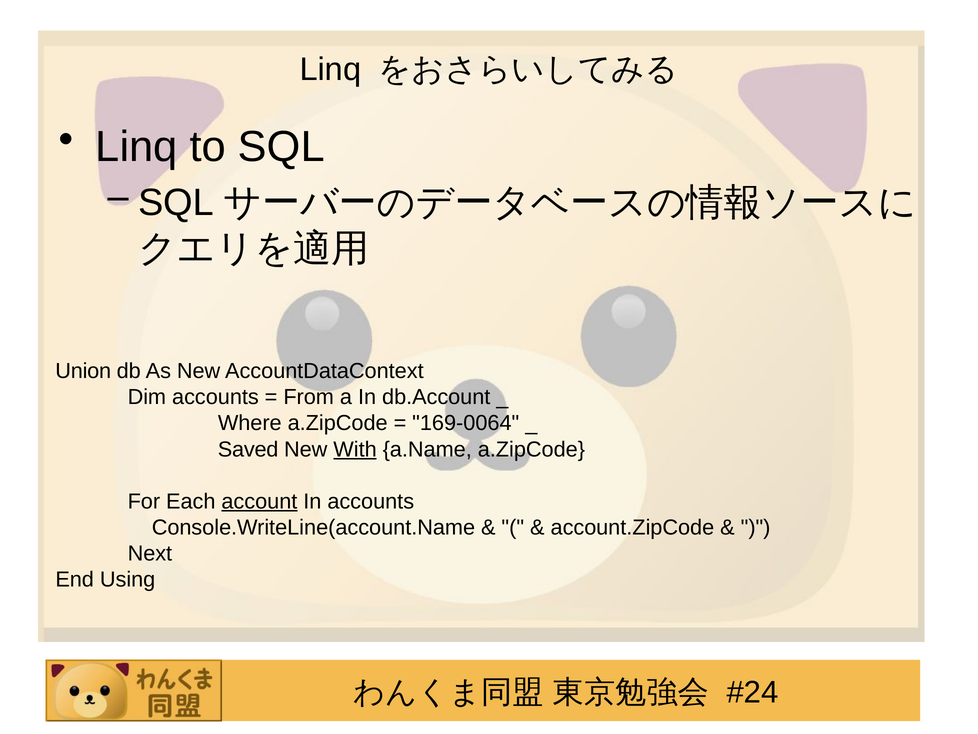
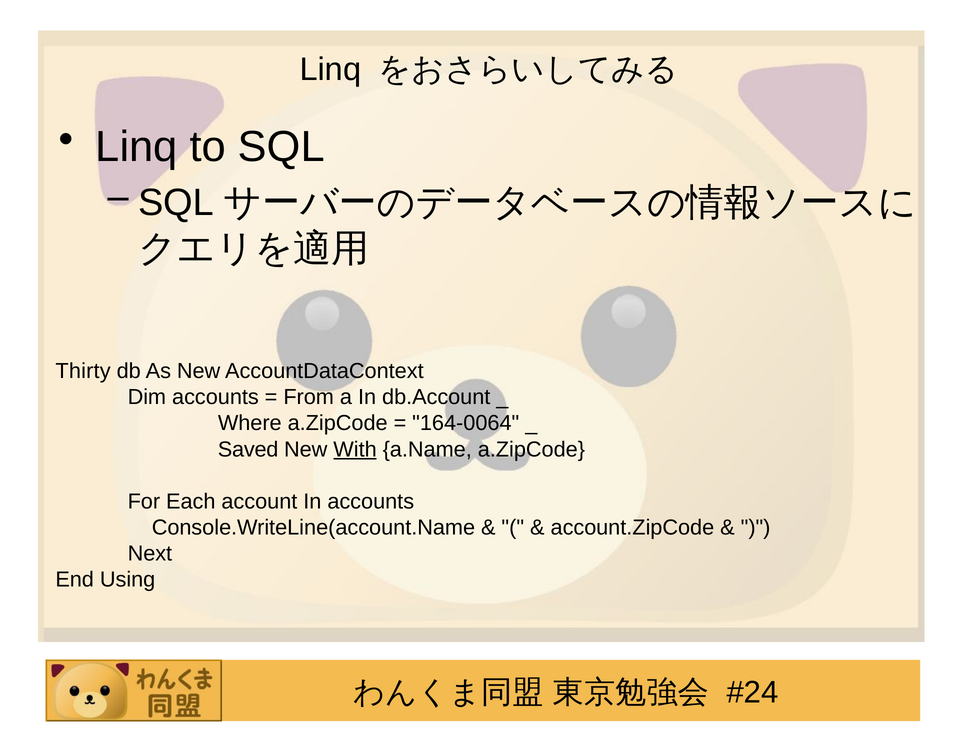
Union: Union -> Thirty (83, 371)
169-0064: 169-0064 -> 164-0064 (466, 423)
account underline: present -> none (259, 501)
